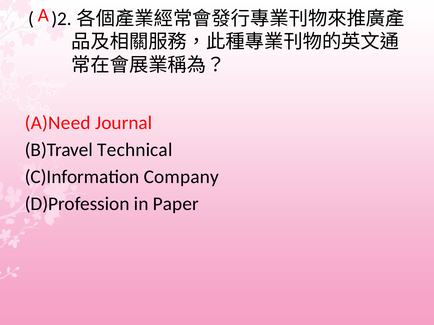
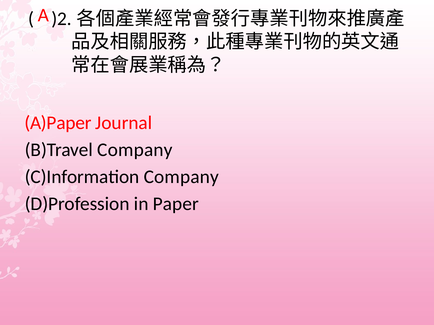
A)Need: A)Need -> A)Paper (58, 123)
B)Travel Technical: Technical -> Company (135, 150)
